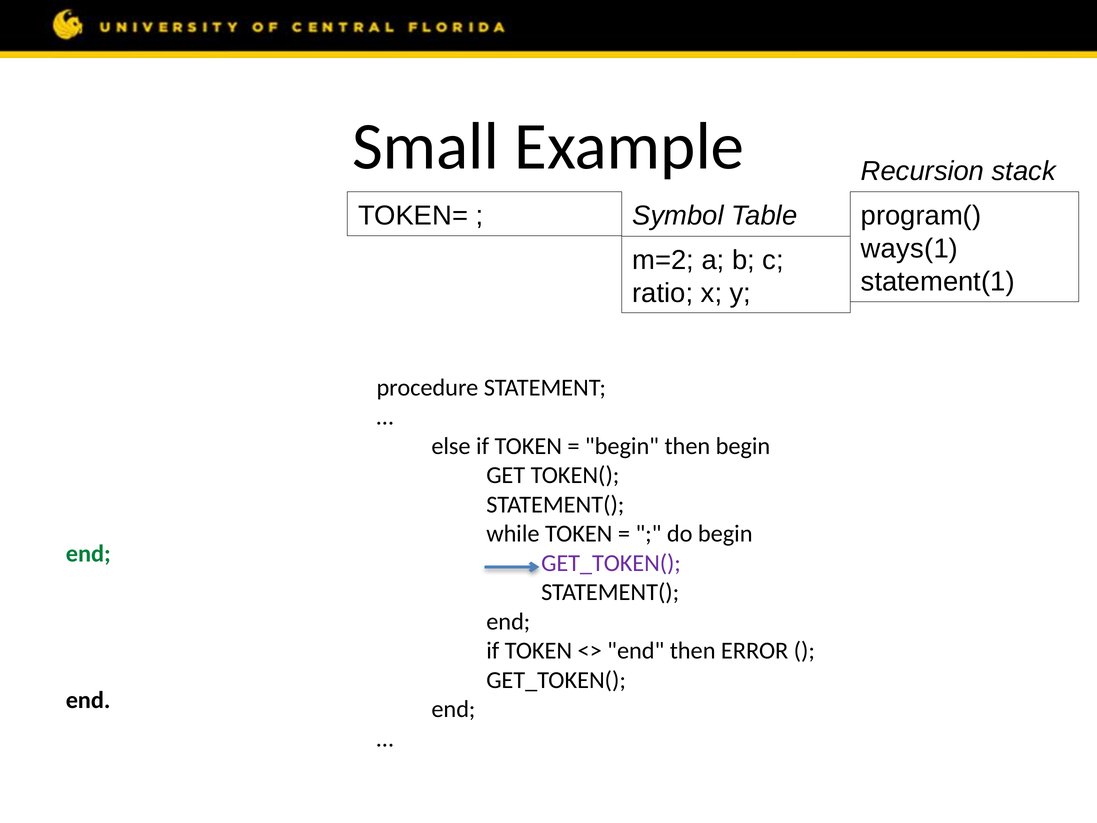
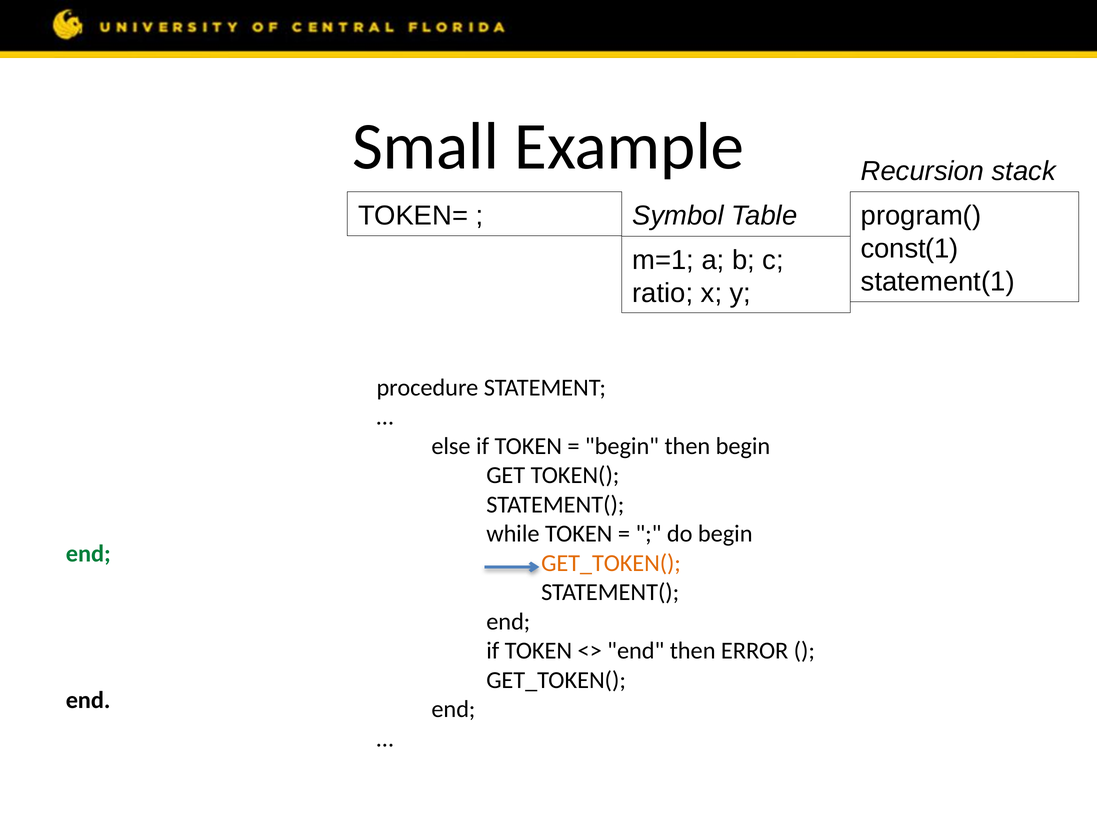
ways(1: ways(1 -> const(1 (910, 249)
m=2: m=2 -> m=1 (663, 260)
GET_TOKEN( colour: purple -> orange (611, 563)
